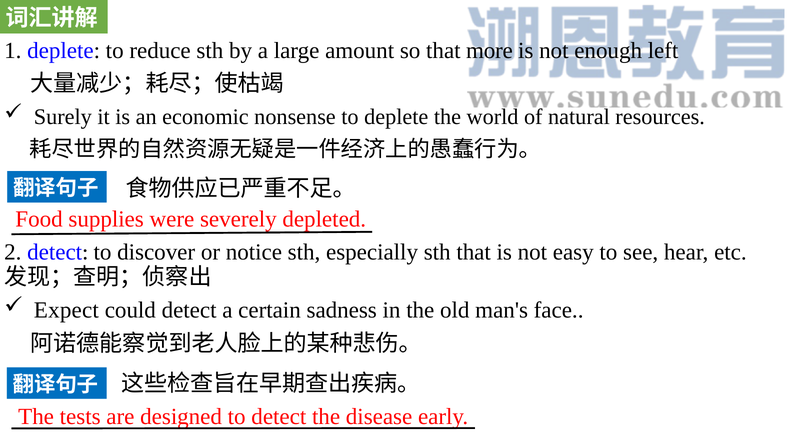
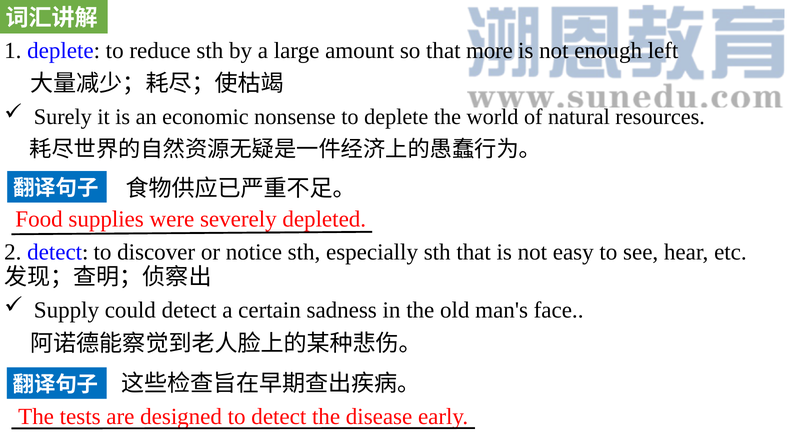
Expect: Expect -> Supply (66, 310)
